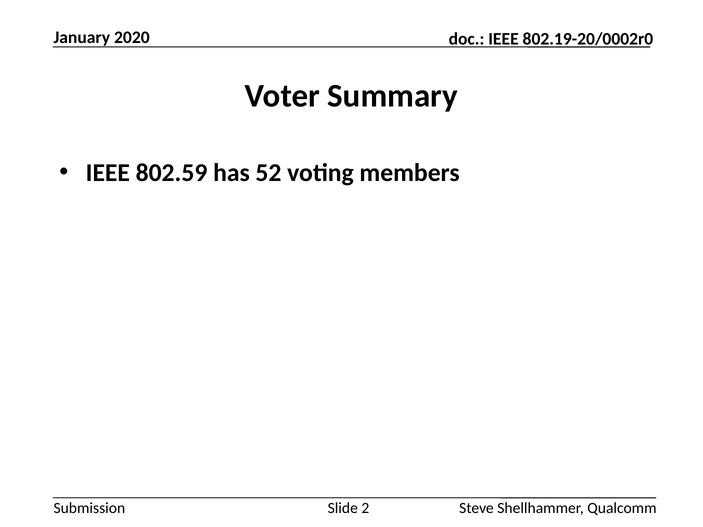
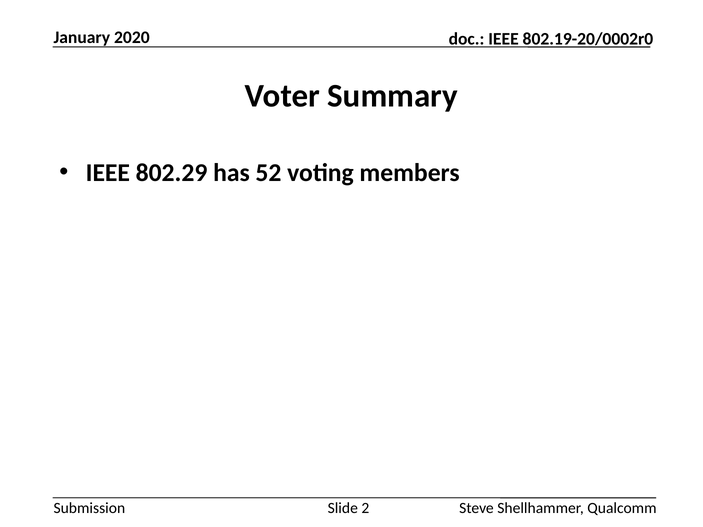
802.59: 802.59 -> 802.29 (172, 173)
